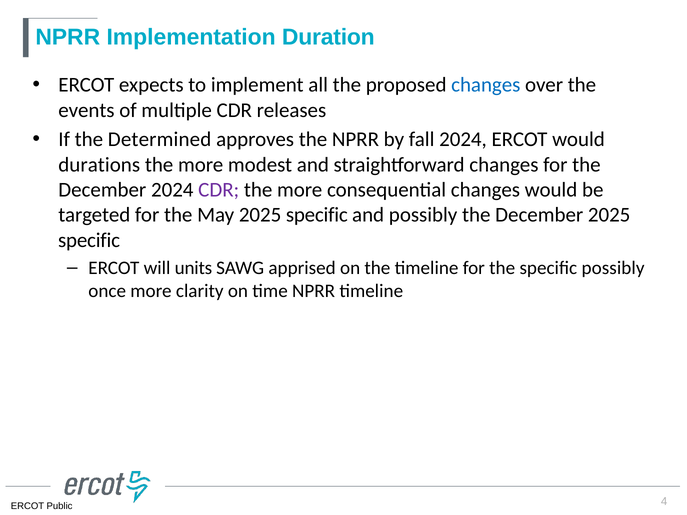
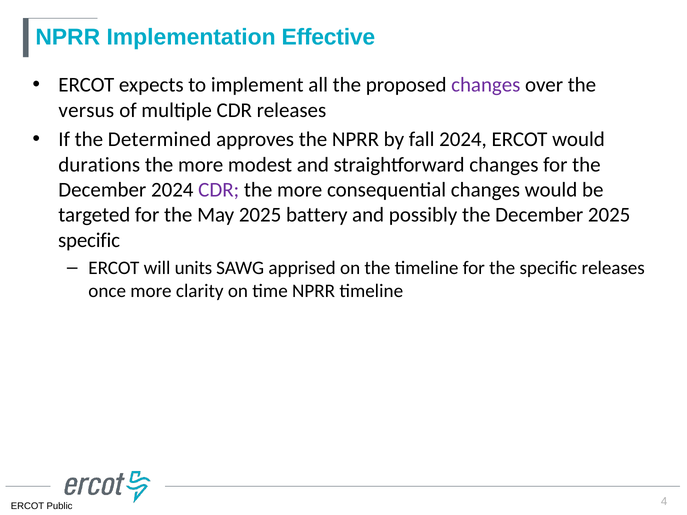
Duration: Duration -> Effective (328, 37)
changes colour: blue -> purple (486, 85)
events: events -> versus (86, 110)
May 2025 specific: specific -> battery (317, 215)
specific possibly: possibly -> releases (613, 268)
